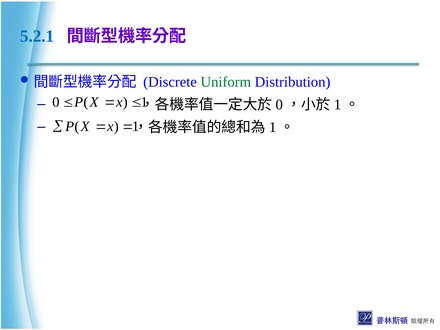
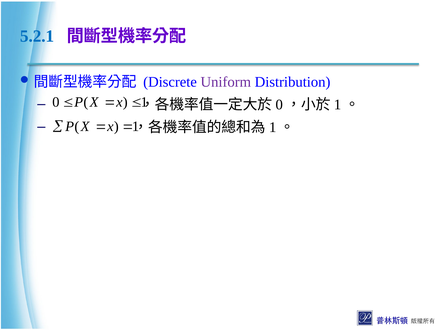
Uniform colour: green -> purple (226, 82)
